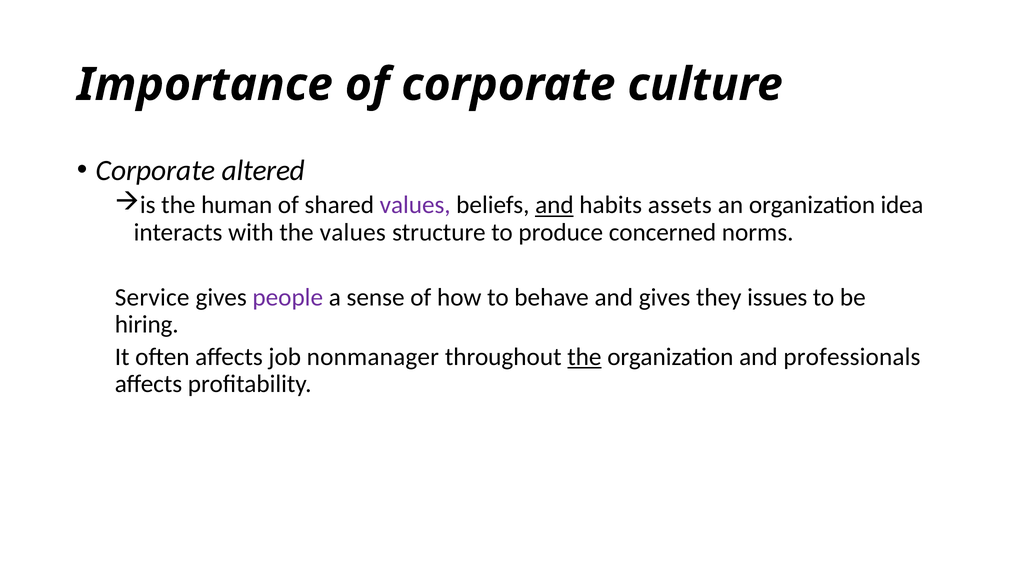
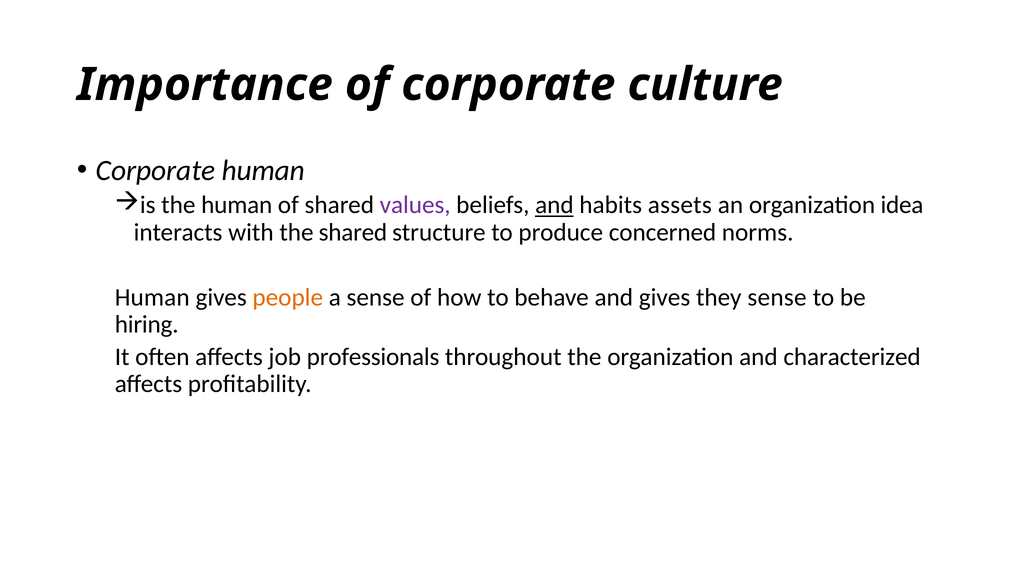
Corporate altered: altered -> human (263, 171)
the values: values -> shared (353, 233)
Service: Service -> Human (152, 298)
people colour: purple -> orange (288, 298)
they issues: issues -> sense (777, 298)
nonmanager: nonmanager -> professionals (373, 357)
the underline: present -> none (584, 357)
professionals: professionals -> characterized (852, 357)
